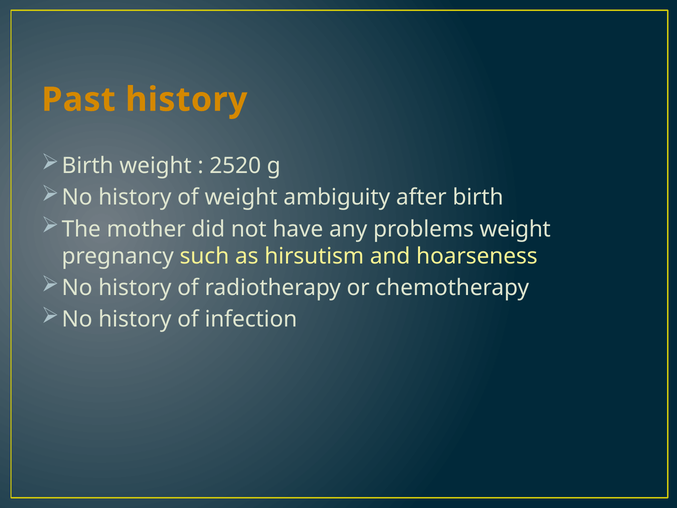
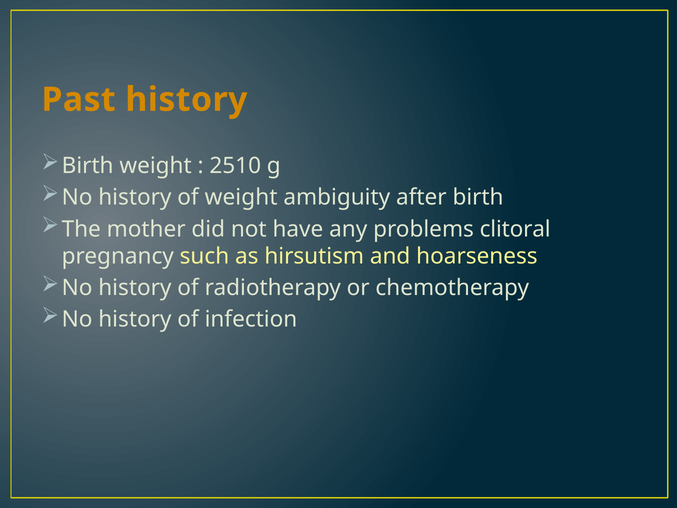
2520: 2520 -> 2510 (235, 166)
problems weight: weight -> clitoral (515, 229)
